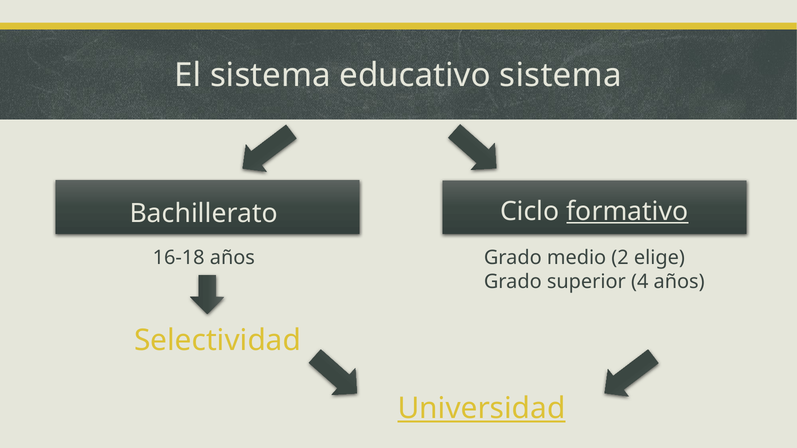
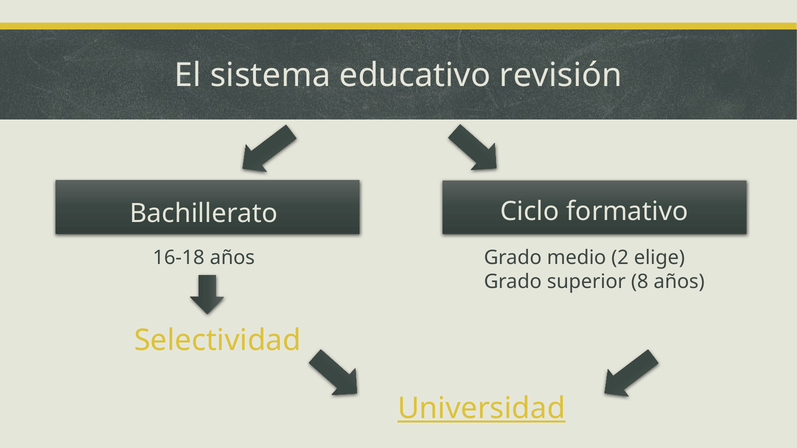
educativo sistema: sistema -> revisión (561, 75)
formativo underline: present -> none (627, 212)
4: 4 -> 8 (640, 282)
